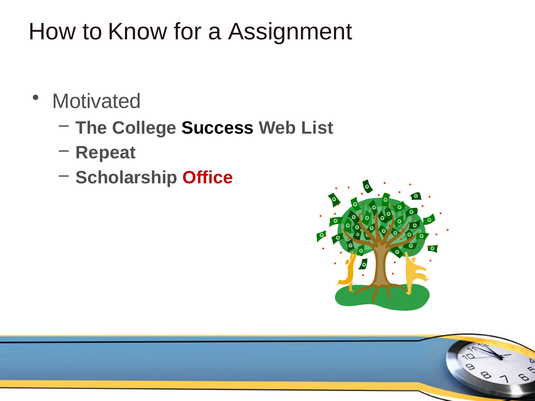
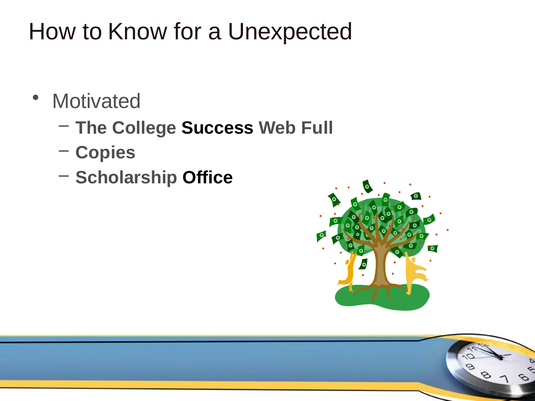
Assignment: Assignment -> Unexpected (290, 32)
List: List -> Full (317, 128)
Repeat: Repeat -> Copies (106, 153)
Office colour: red -> black (208, 178)
